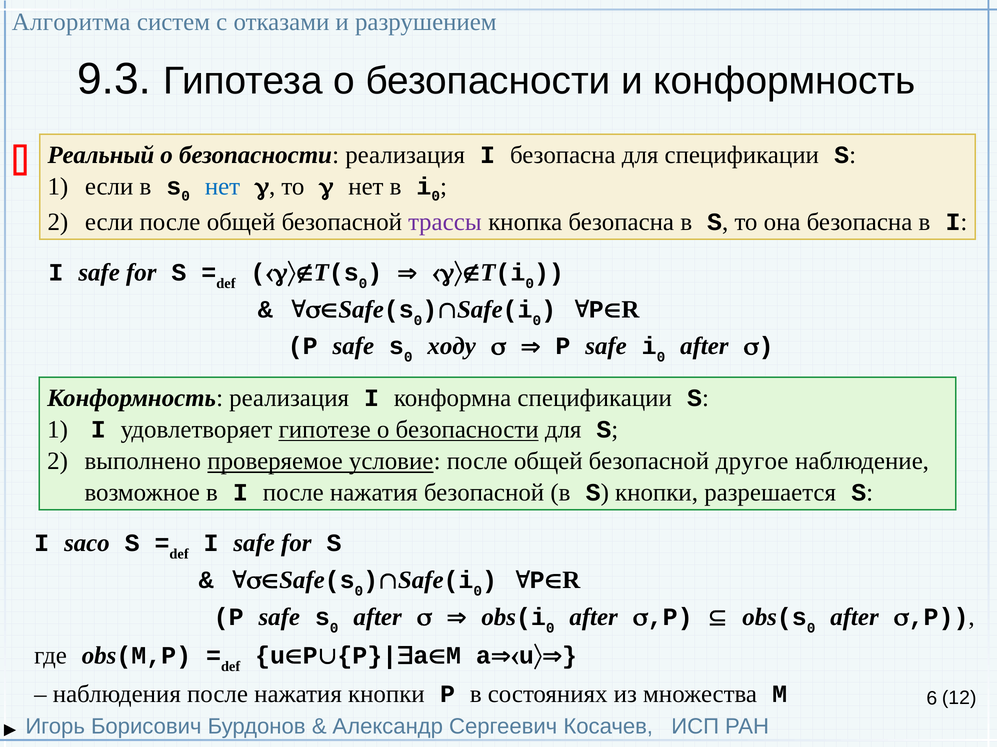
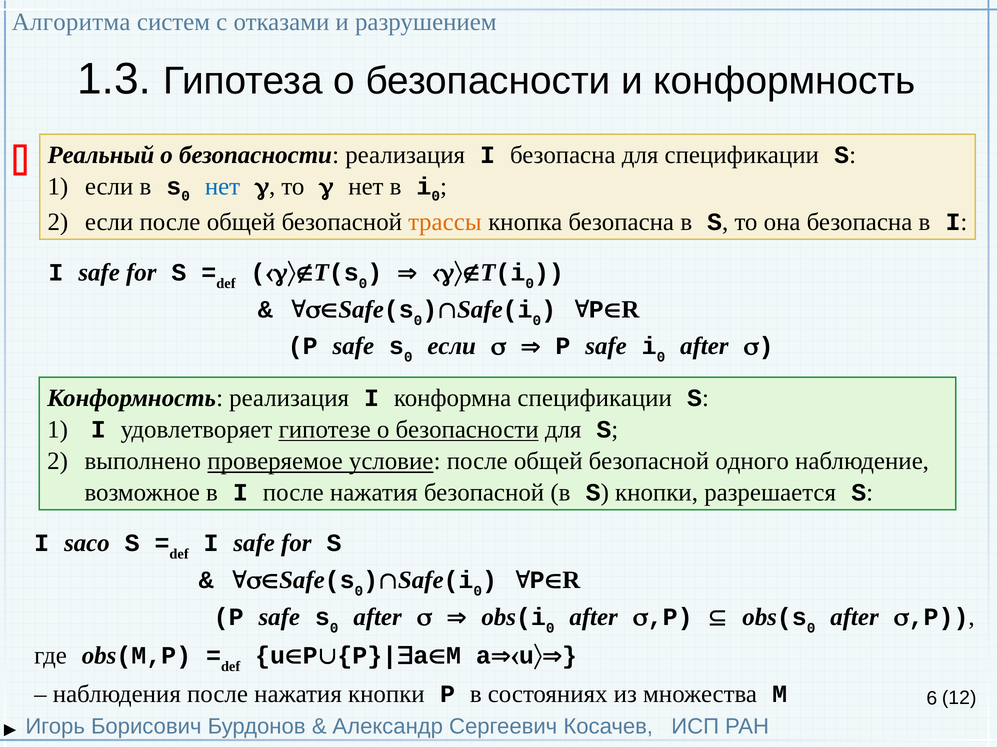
9.3: 9.3 -> 1.3 (114, 79)
трассы colour: purple -> orange (445, 222)
ходу: ходу -> если (452, 347)
другое: другое -> одного (752, 462)
